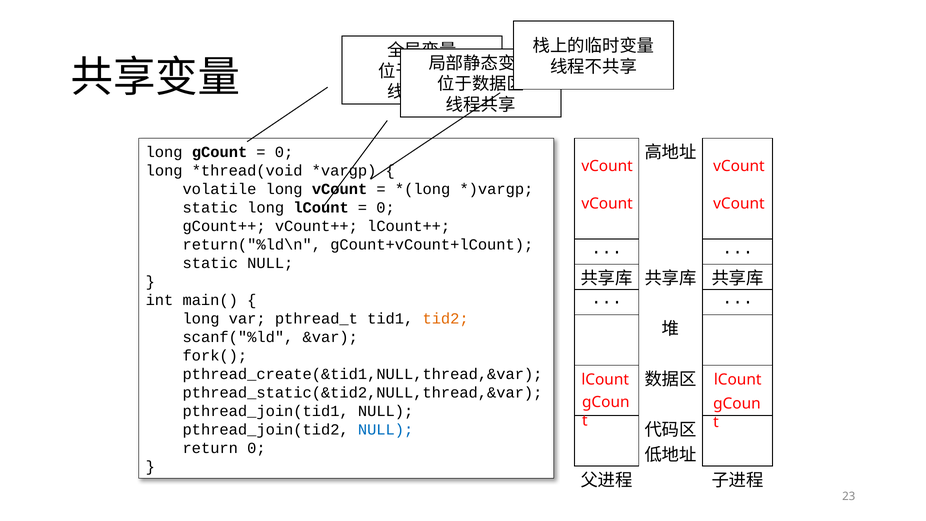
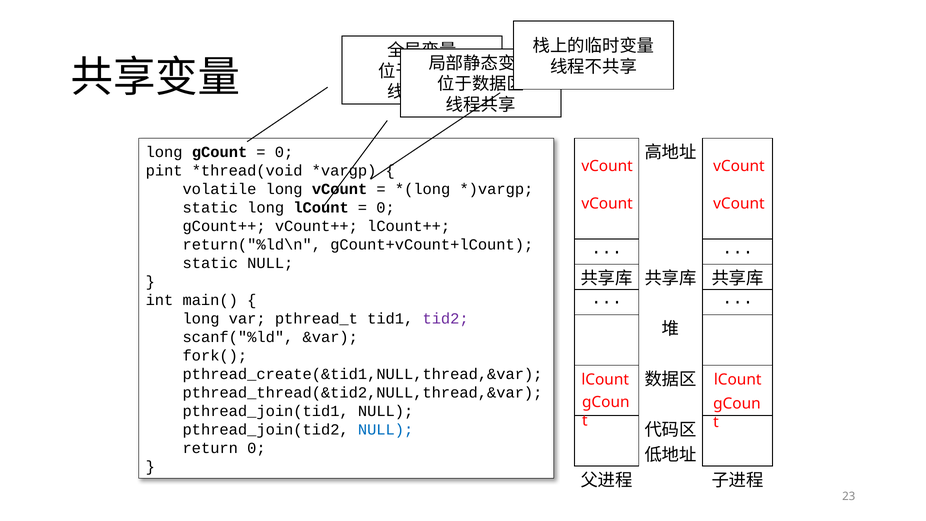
long: long -> pint (164, 170)
tid2 colour: orange -> purple (446, 319)
pthread_static(&tid2,NULL,thread,&var: pthread_static(&tid2,NULL,thread,&var -> pthread_thread(&tid2,NULL,thread,&var (363, 393)
